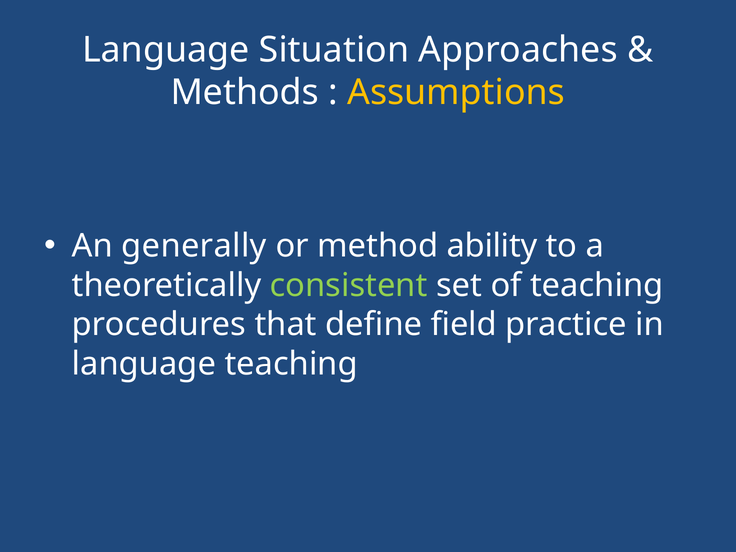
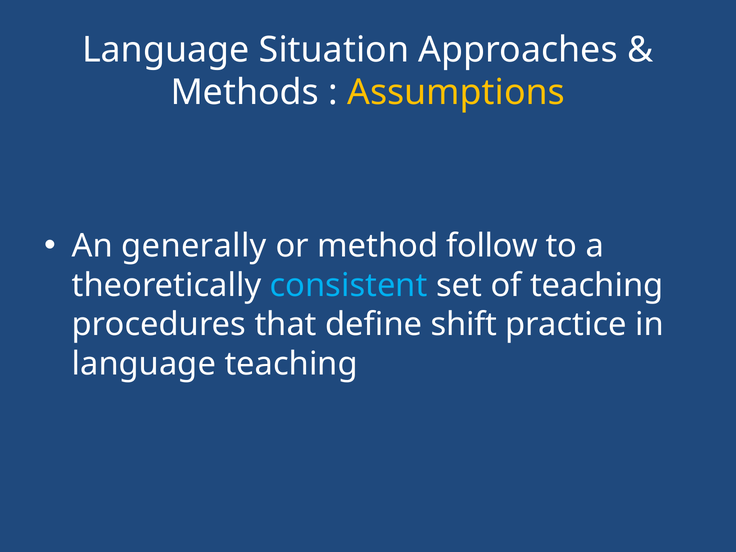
ability: ability -> follow (492, 246)
consistent colour: light green -> light blue (349, 285)
field: field -> shift (464, 325)
